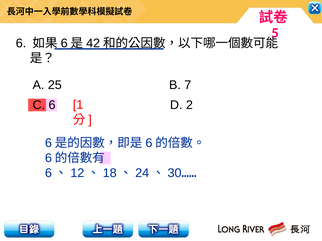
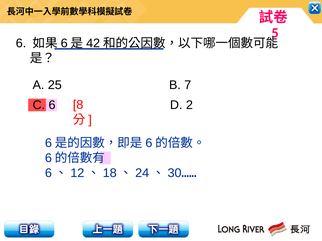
1: 1 -> 8 (78, 105)
